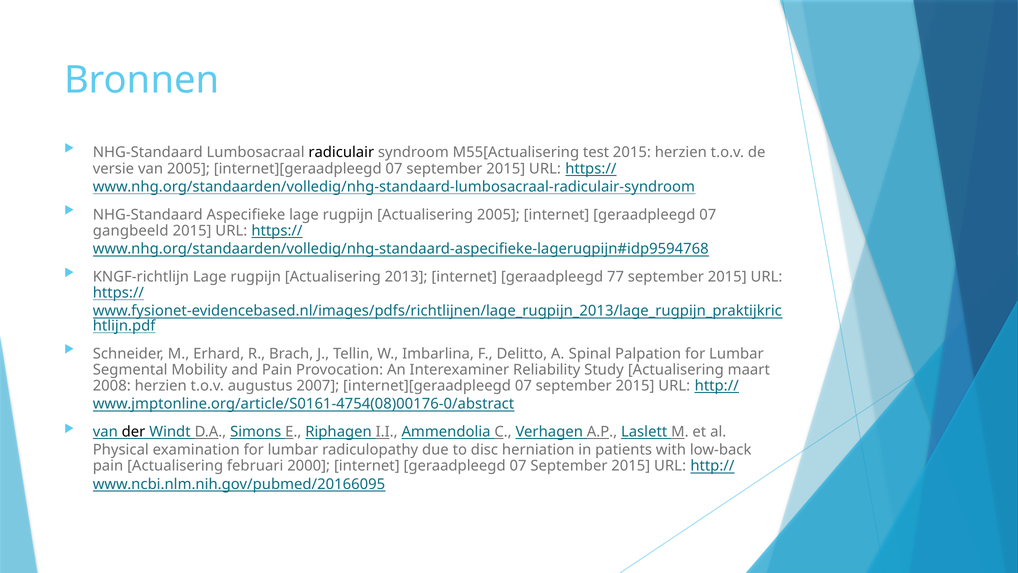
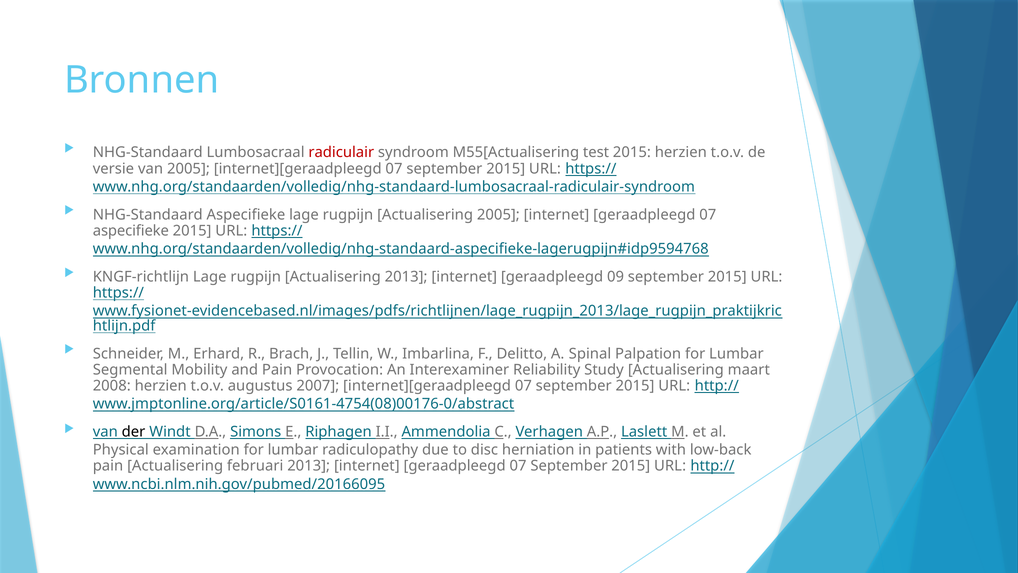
radiculair colour: black -> red (341, 152)
gangbeeld: gangbeeld -> aspecifieke (131, 231)
77: 77 -> 09 (616, 277)
februari 2000: 2000 -> 2013 (309, 466)
